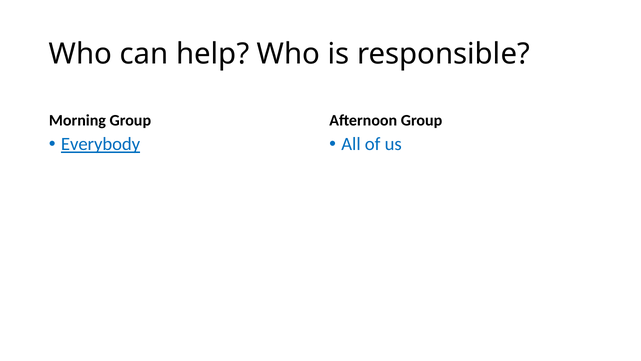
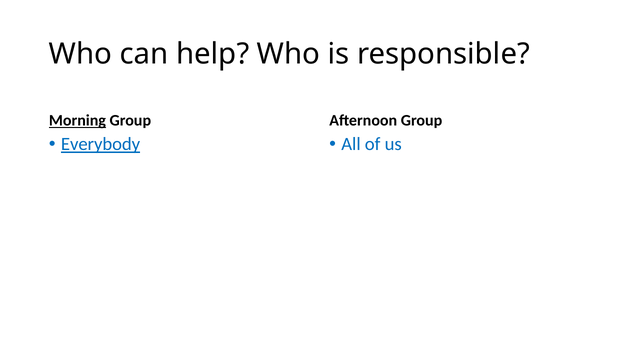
Morning underline: none -> present (77, 121)
